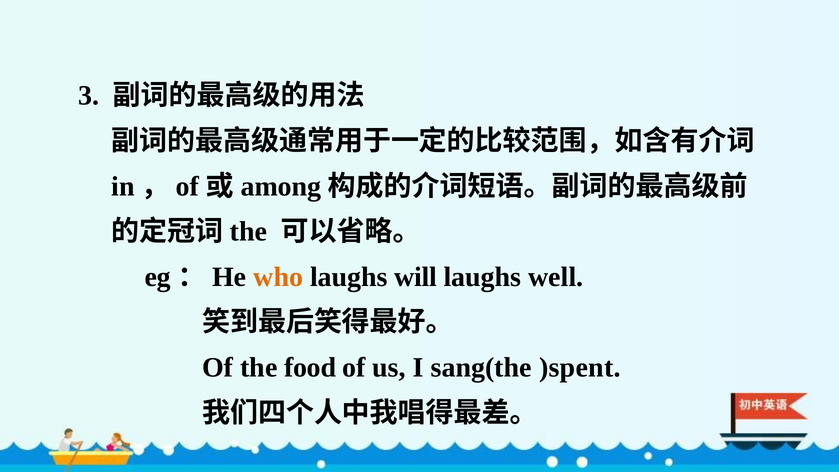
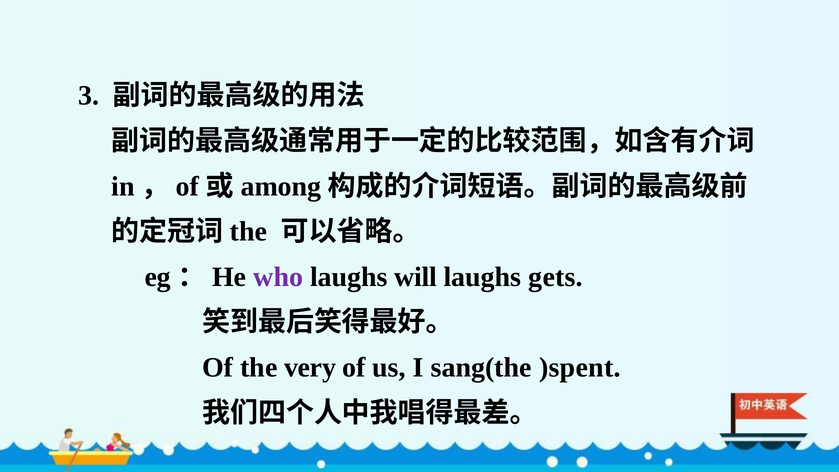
who colour: orange -> purple (278, 277)
well: well -> gets (556, 277)
food: food -> very (310, 367)
